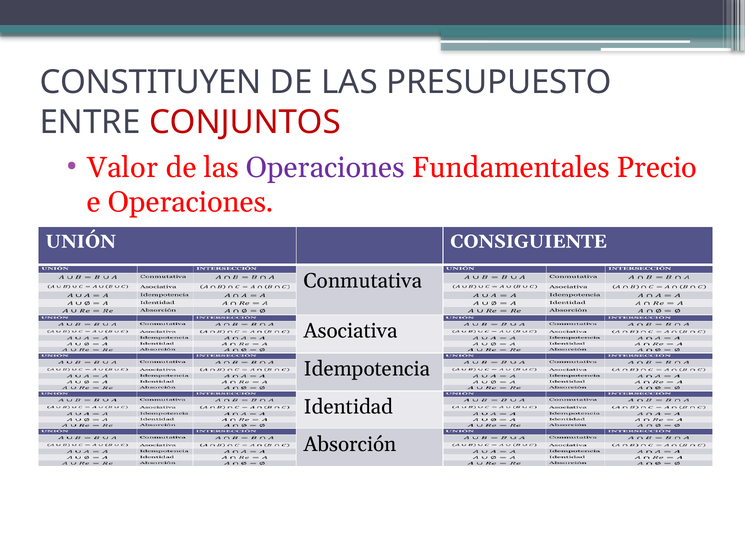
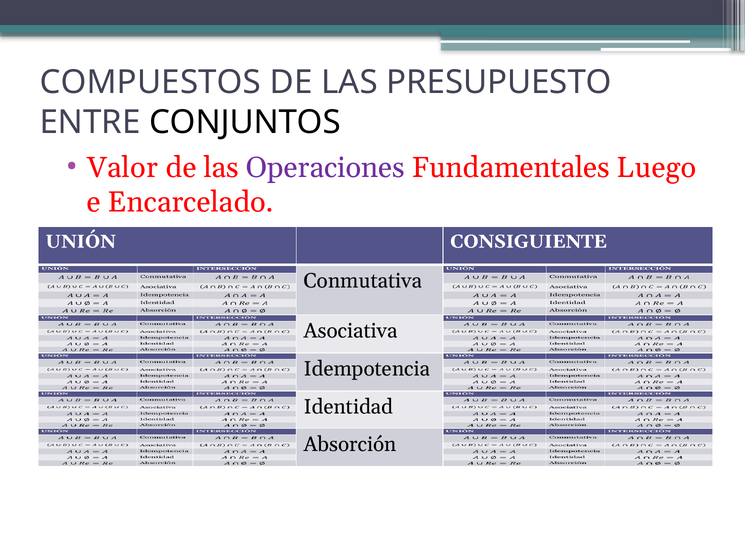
CONSTITUYEN: CONSTITUYEN -> COMPUESTOS (150, 82)
CONJUNTOS colour: red -> black (245, 122)
Precio: Precio -> Luego (657, 168)
e Operaciones: Operaciones -> Encarcelado (191, 202)
